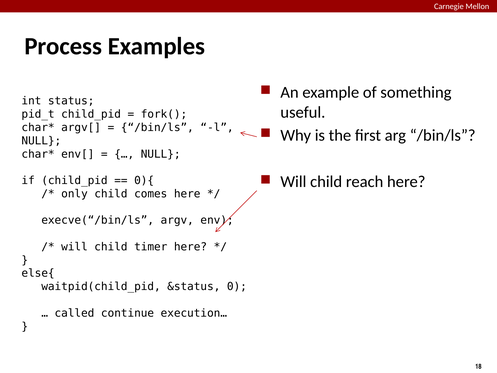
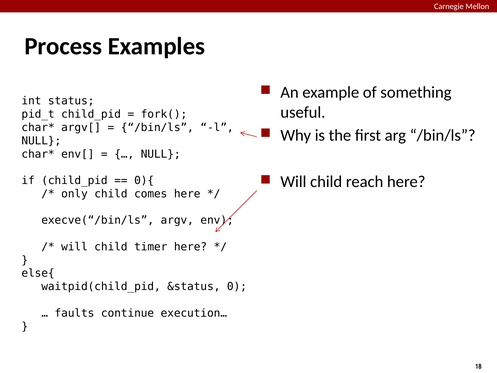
called: called -> faults (74, 313)
